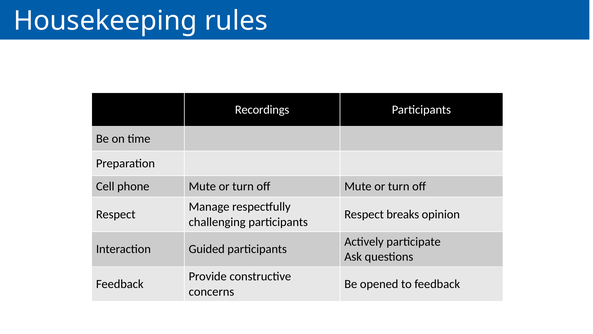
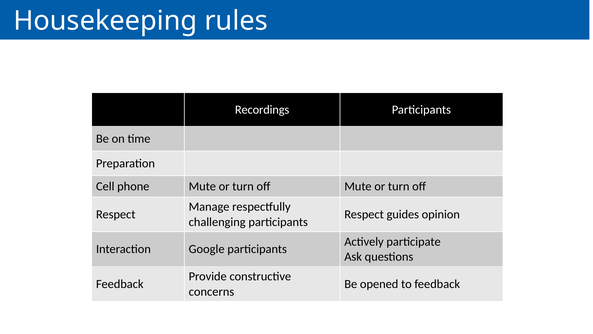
breaks: breaks -> guides (403, 214)
Guided: Guided -> Google (207, 249)
